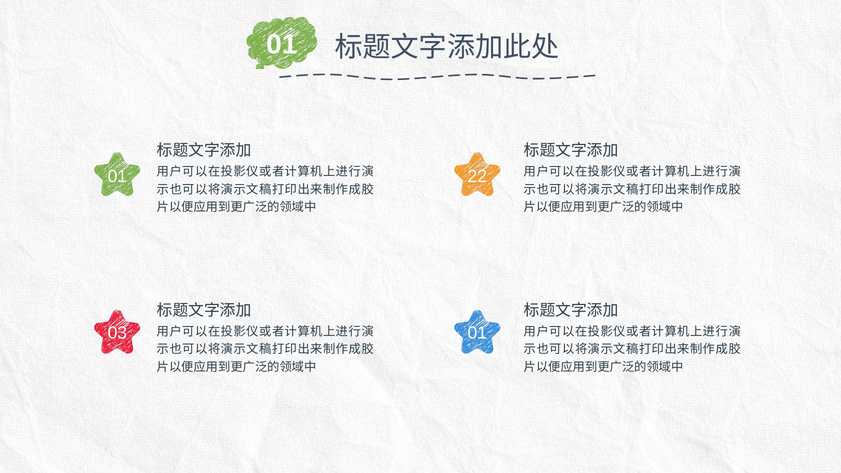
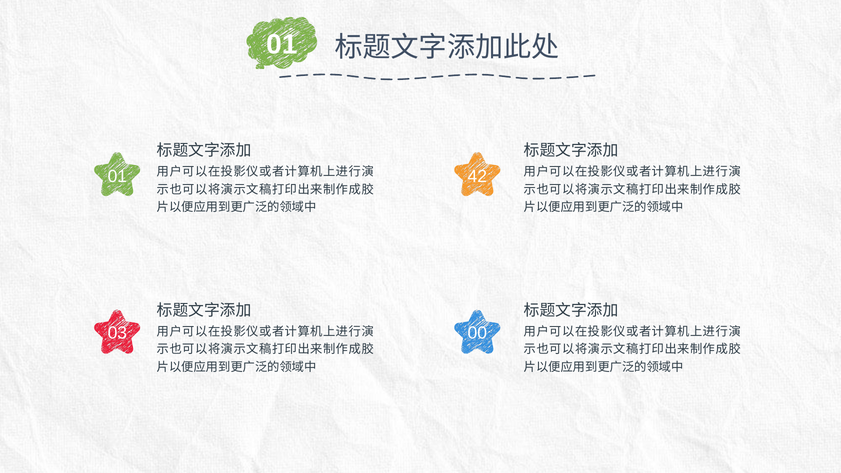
22: 22 -> 42 (477, 176)
03 01: 01 -> 00 (477, 333)
